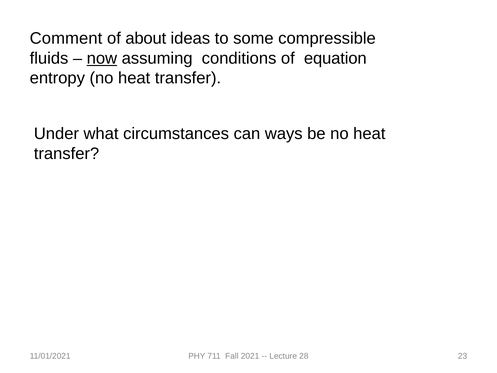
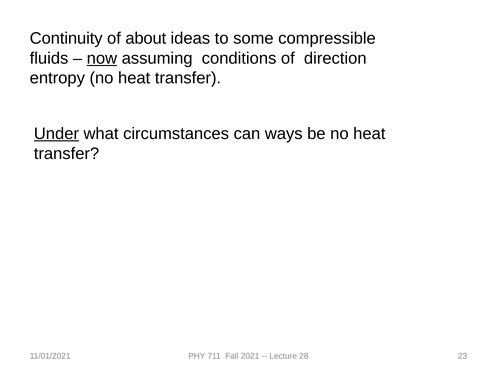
Comment: Comment -> Continuity (66, 38)
equation: equation -> direction (335, 58)
Under underline: none -> present (56, 134)
